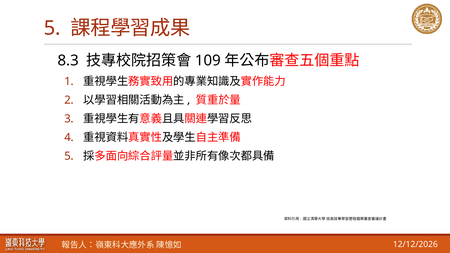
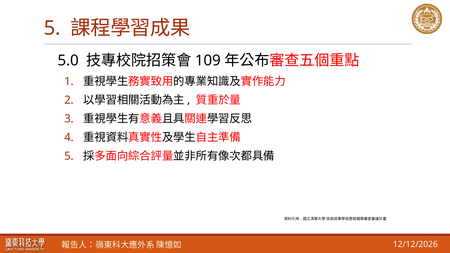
8.3: 8.3 -> 5.0 (68, 61)
